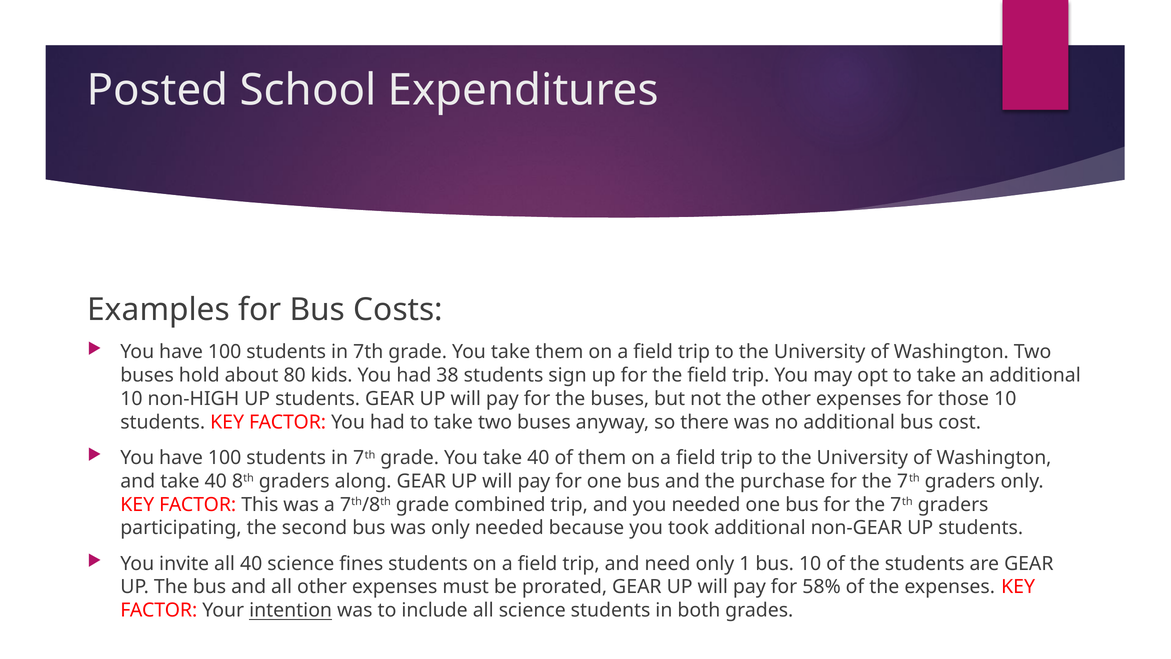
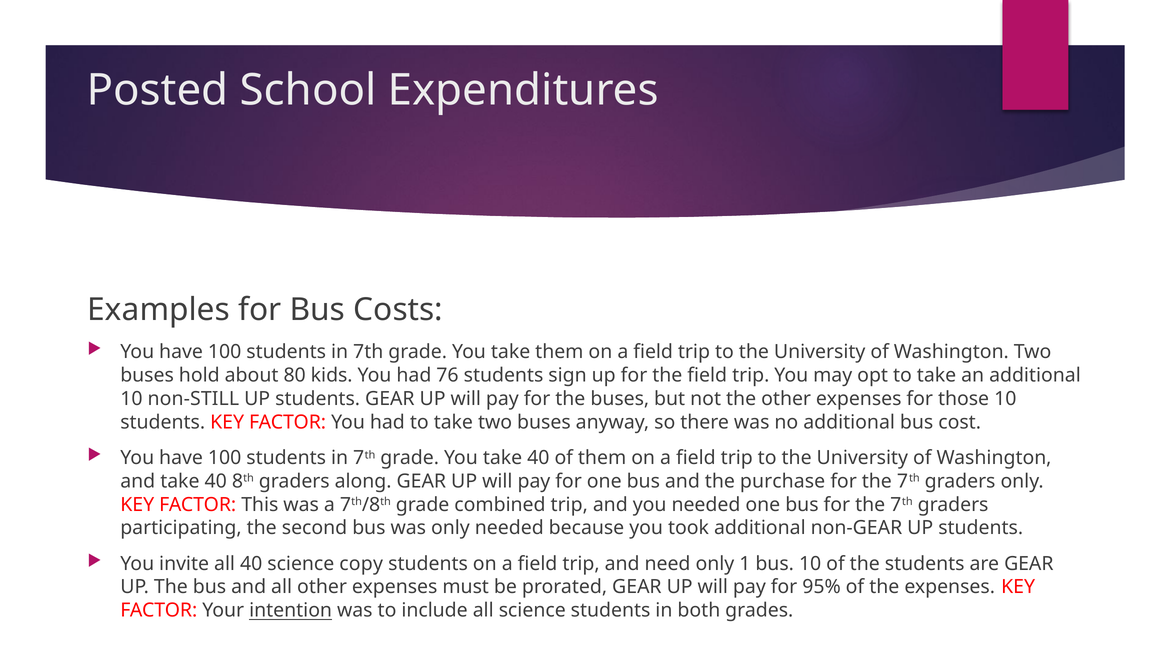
38: 38 -> 76 (447, 375)
non-HIGH: non-HIGH -> non-STILL (193, 398)
fines: fines -> copy (361, 563)
58%: 58% -> 95% (822, 587)
